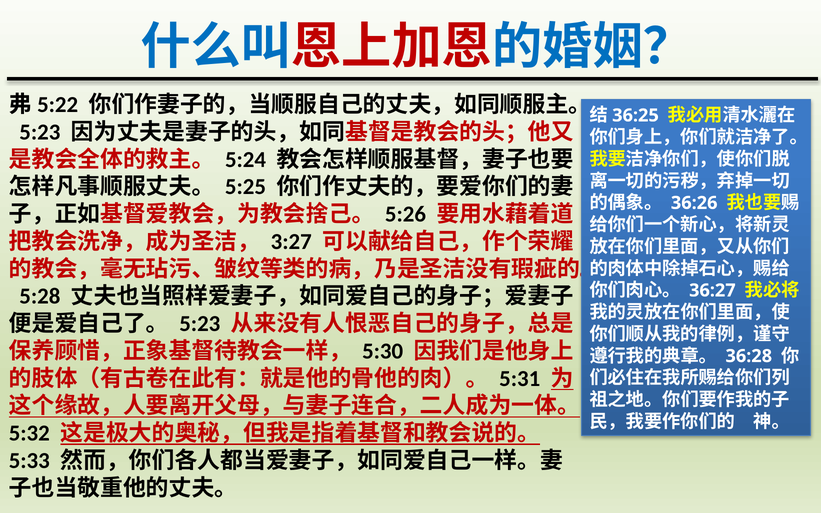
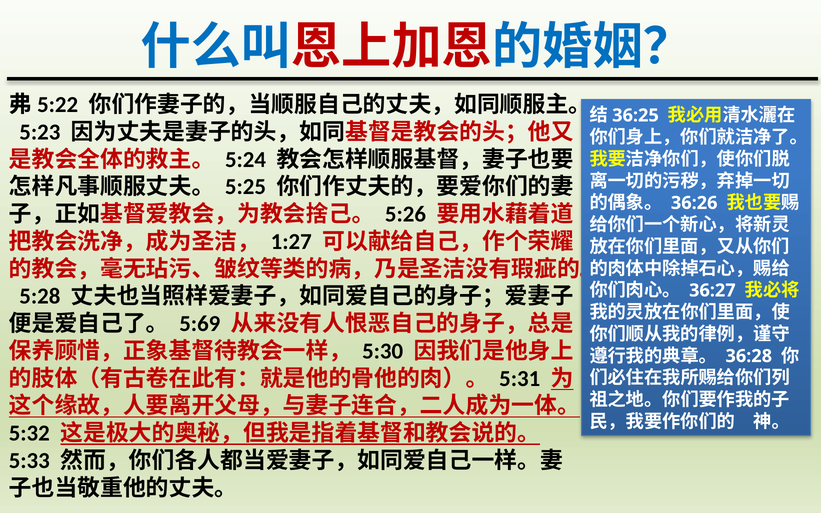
3:27: 3:27 -> 1:27 (291, 242)
5:23: 5:23 -> 5:69 (200, 324)
